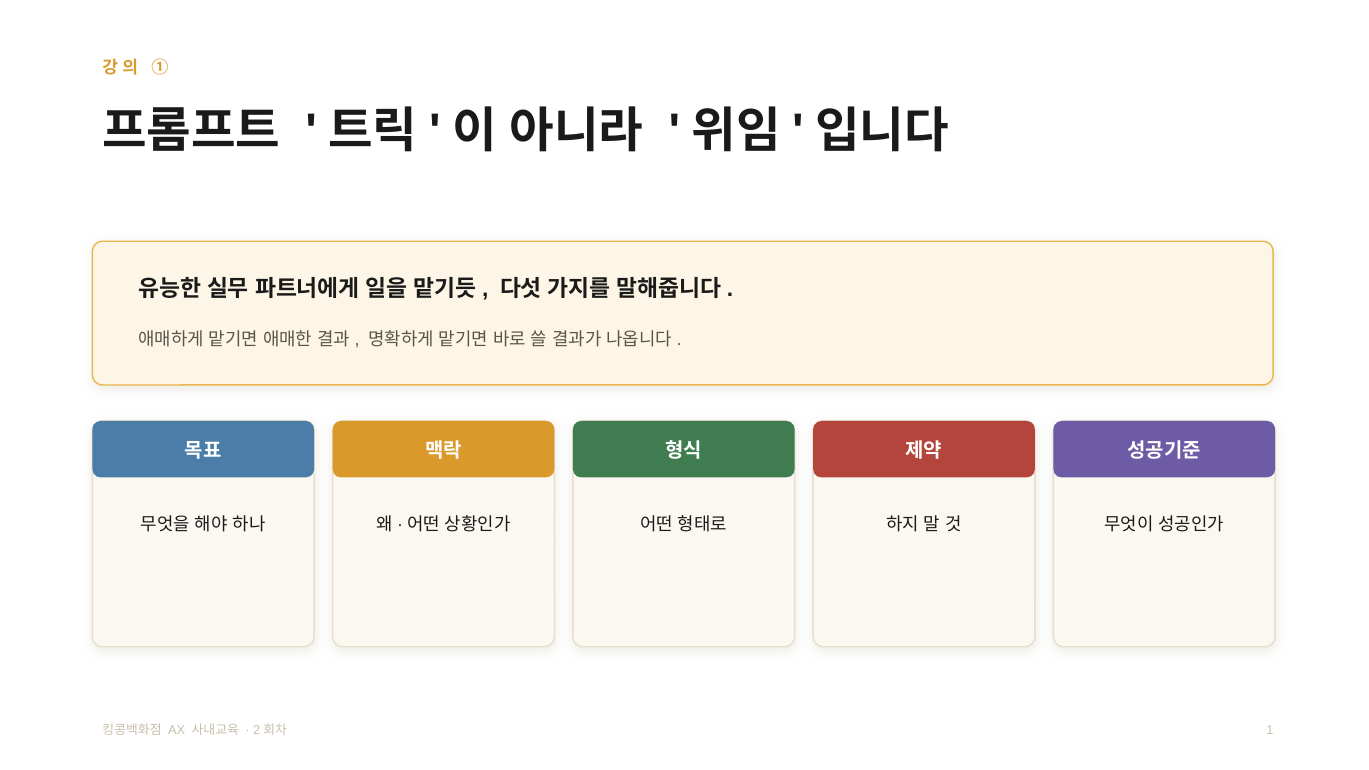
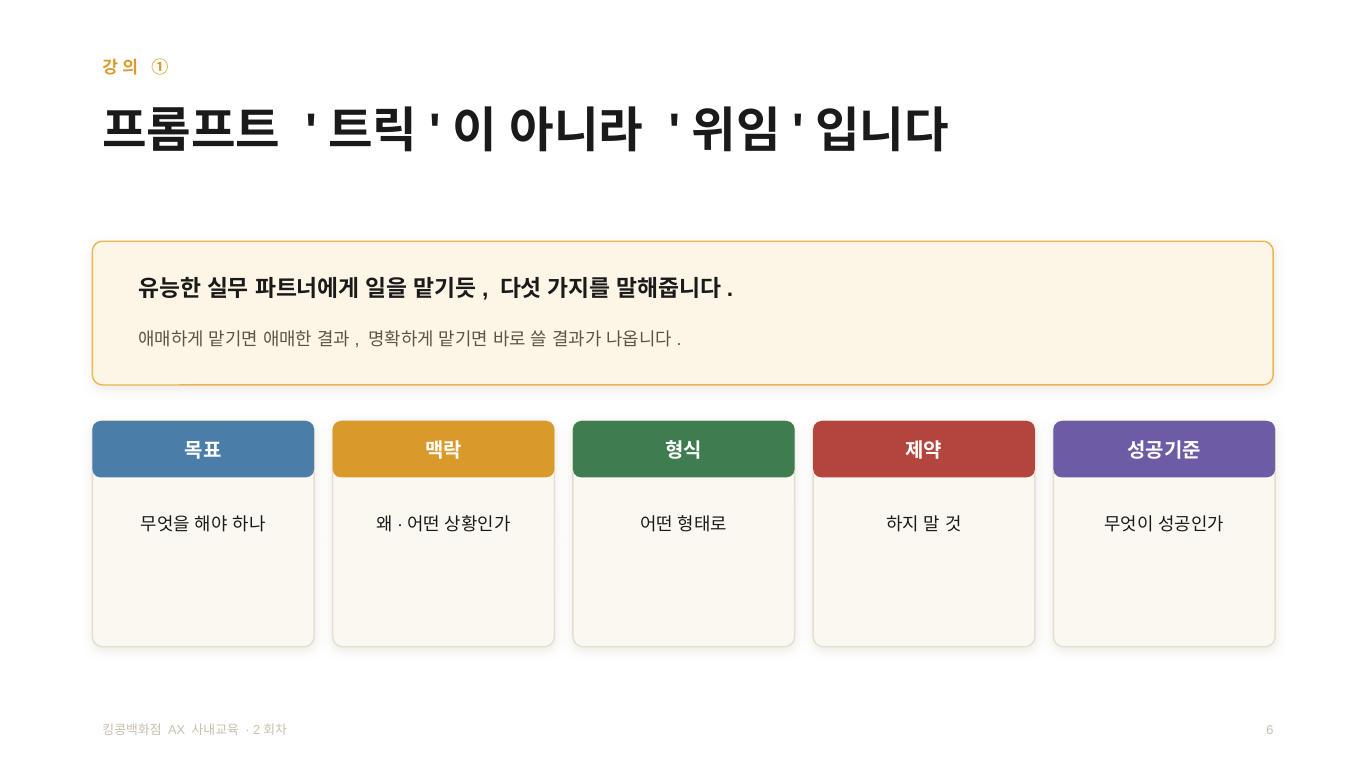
1: 1 -> 6 (1270, 730)
